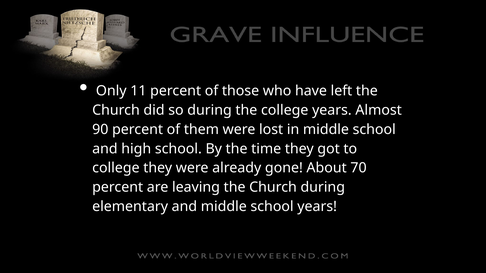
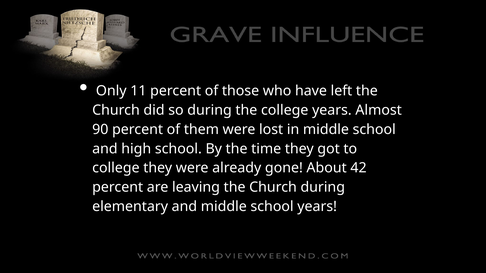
70: 70 -> 42 (359, 168)
